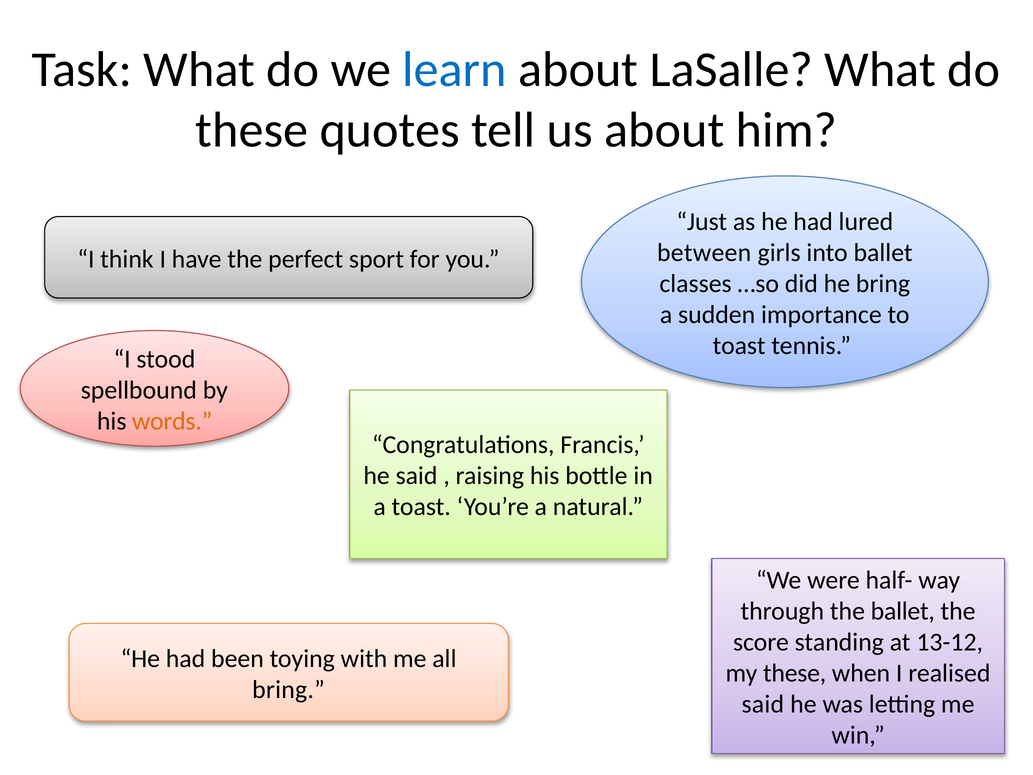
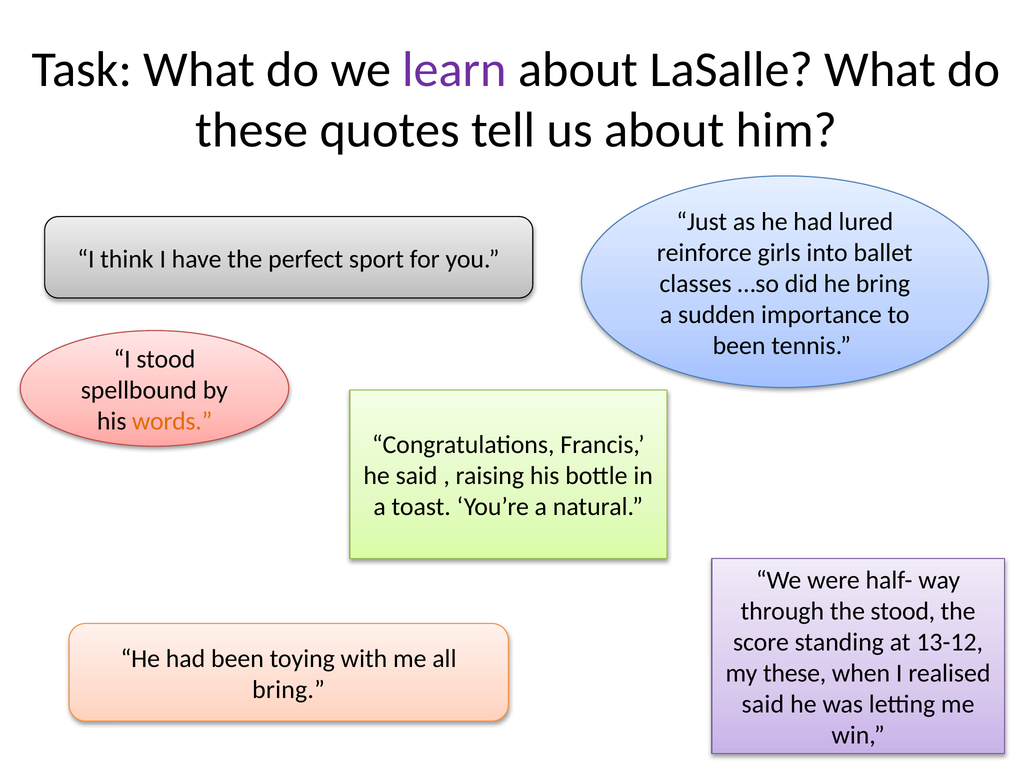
learn colour: blue -> purple (455, 70)
between: between -> reinforce (704, 252)
toast: toast -> been (739, 345)
the ballet: ballet -> stood (903, 611)
